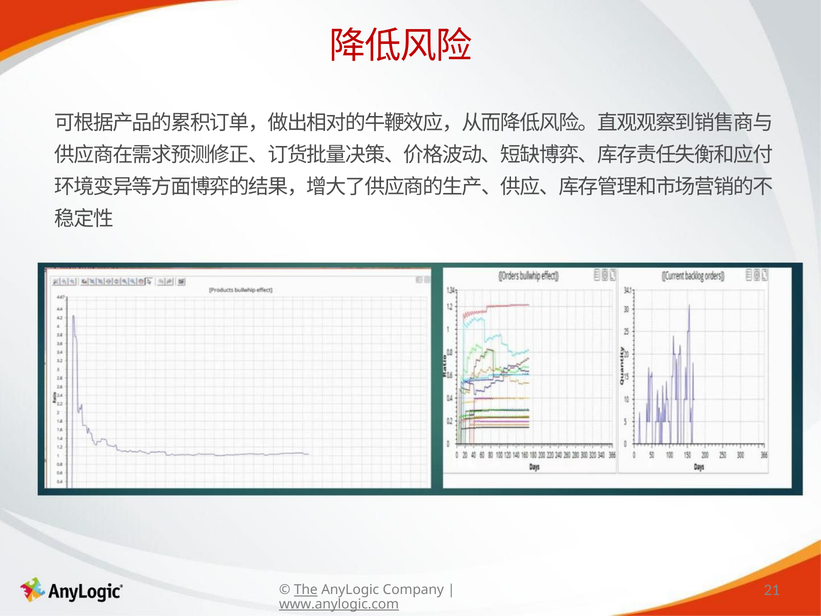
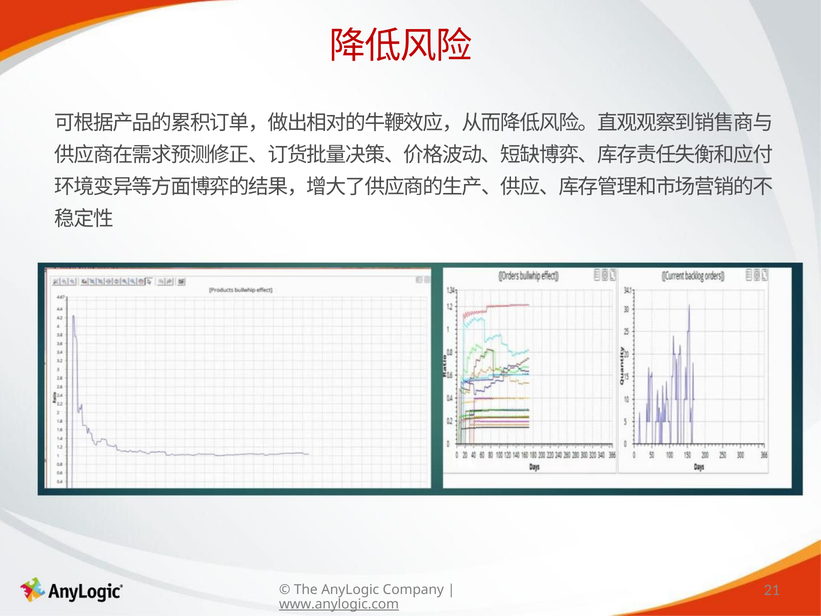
The underline: present -> none (306, 590)
